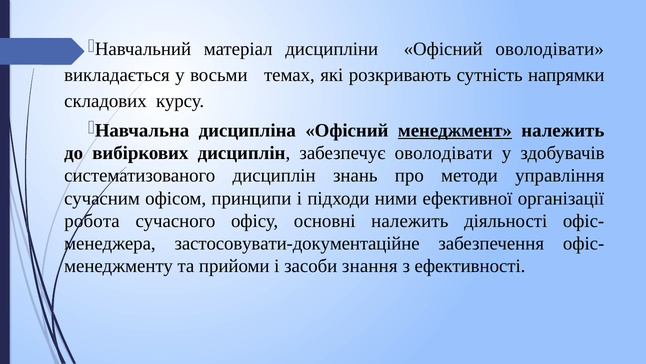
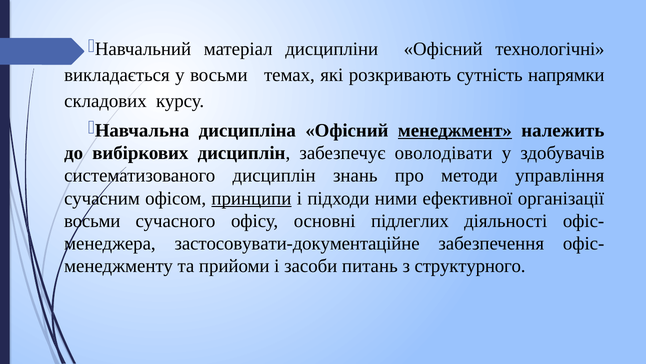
Офісний оволодівати: оволодівати -> технологічні (550, 49)
принципи underline: none -> present (251, 198)
робота: робота -> восьми (92, 221)
основні належить: належить -> підлеглих (410, 221)
знання: знання -> питань (370, 266)
ефективності: ефективності -> структурного (470, 266)
